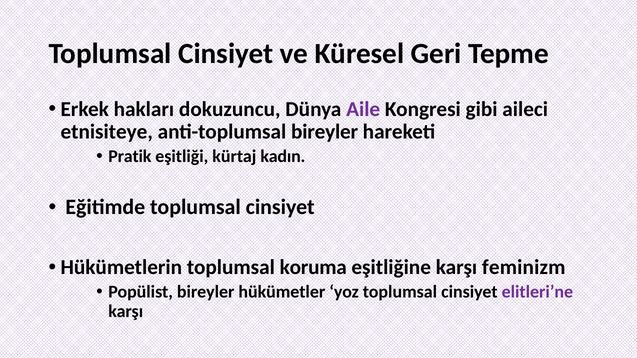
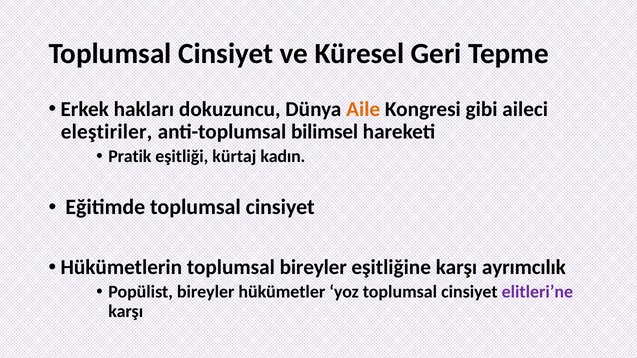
Aile colour: purple -> orange (363, 109)
etnisiteye: etnisiteye -> eleştiriler (107, 132)
anti-toplumsal bireyler: bireyler -> bilimsel (325, 132)
toplumsal koruma: koruma -> bireyler (313, 268)
feminizm: feminizm -> ayrımcılık (524, 268)
